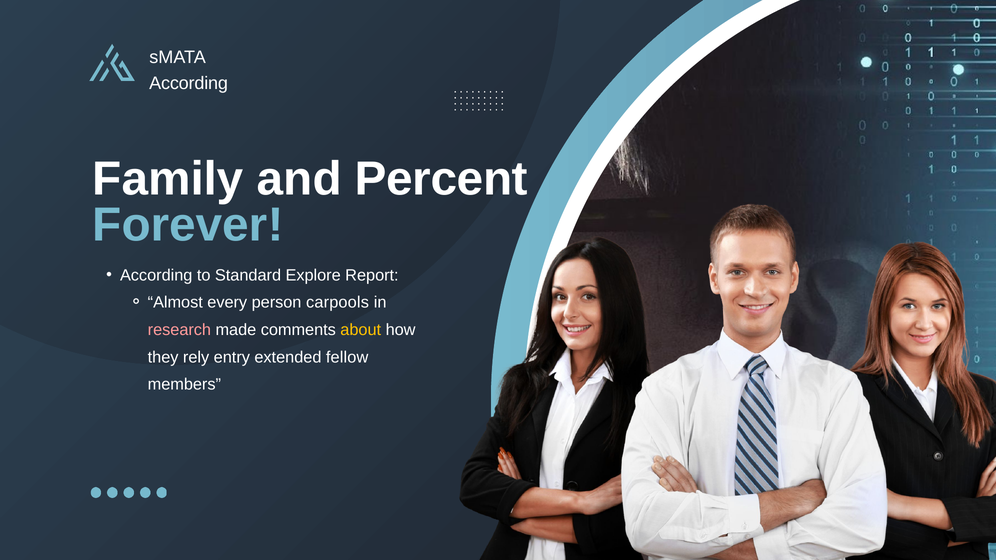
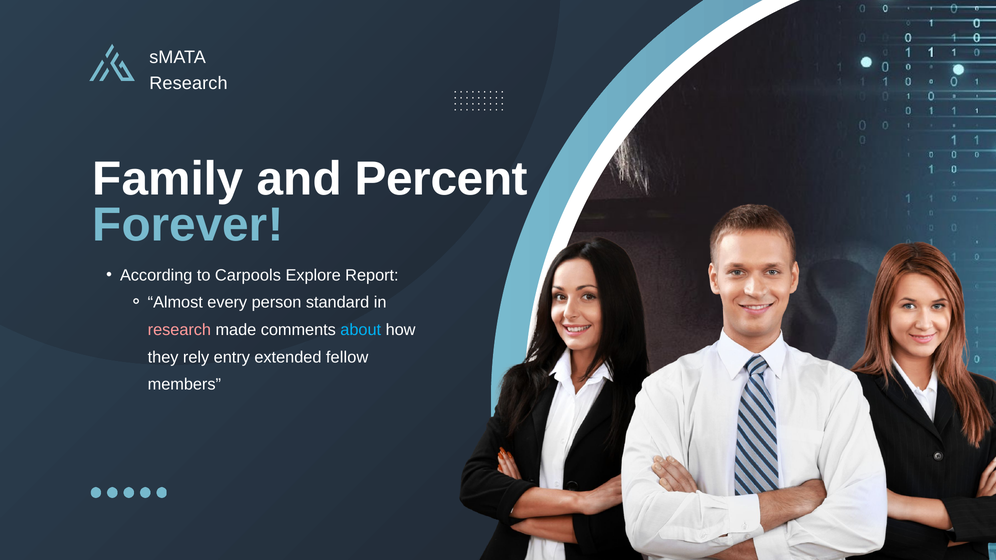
According: According -> Research (188, 83)
Standard: Standard -> Carpools (248, 275)
carpools: carpools -> standard (338, 303)
about colour: yellow -> light blue (361, 330)
